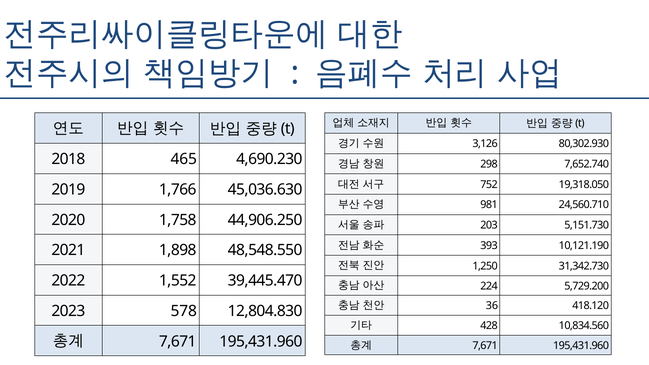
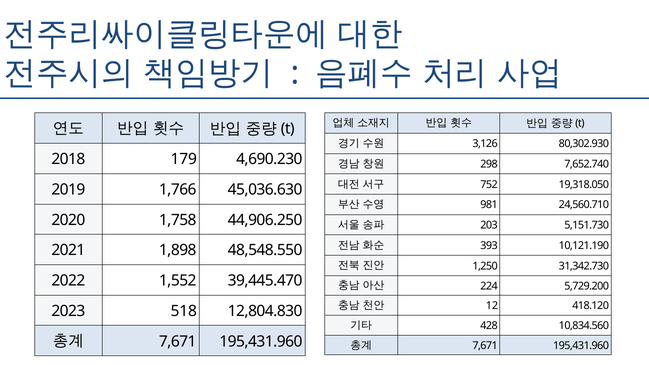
465: 465 -> 179 (184, 159)
36: 36 -> 12 (492, 306)
578: 578 -> 518 (184, 311)
